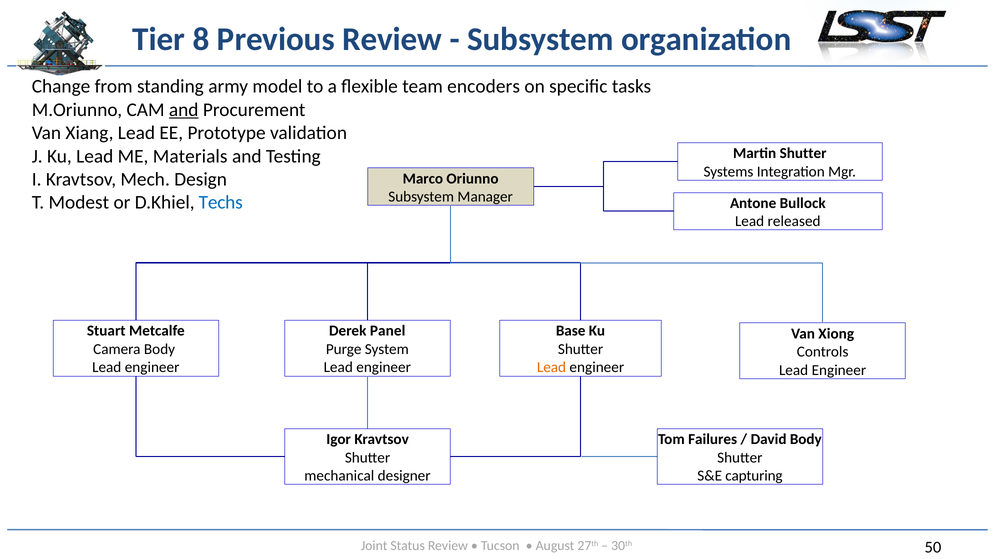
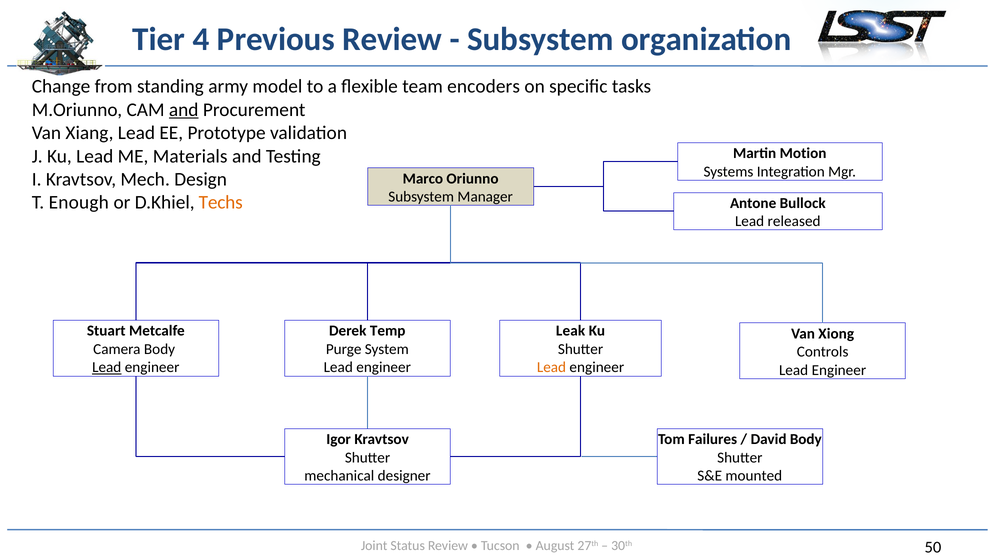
8: 8 -> 4 (201, 39)
Martin Shutter: Shutter -> Motion (803, 153)
Modest: Modest -> Enough (79, 202)
Techs colour: blue -> orange (221, 202)
Panel: Panel -> Temp (388, 331)
Base: Base -> Leak (571, 331)
Lead underline: none -> present (107, 367)
capturing: capturing -> mounted (754, 475)
